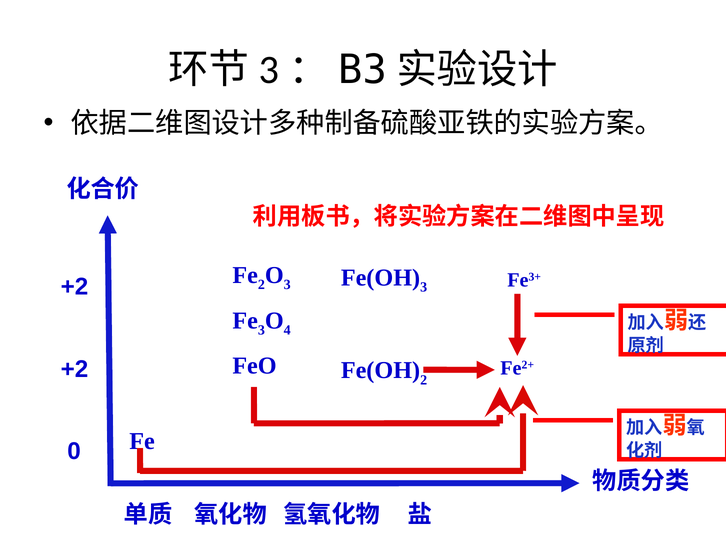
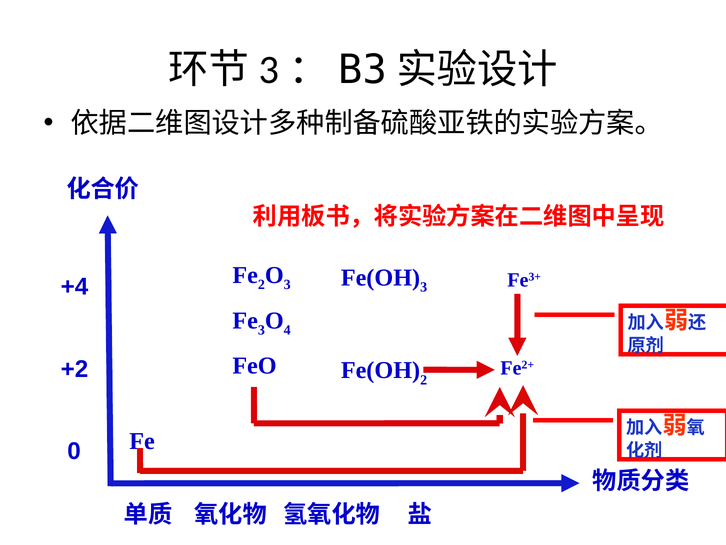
+2: +2 -> +4 (74, 287)
